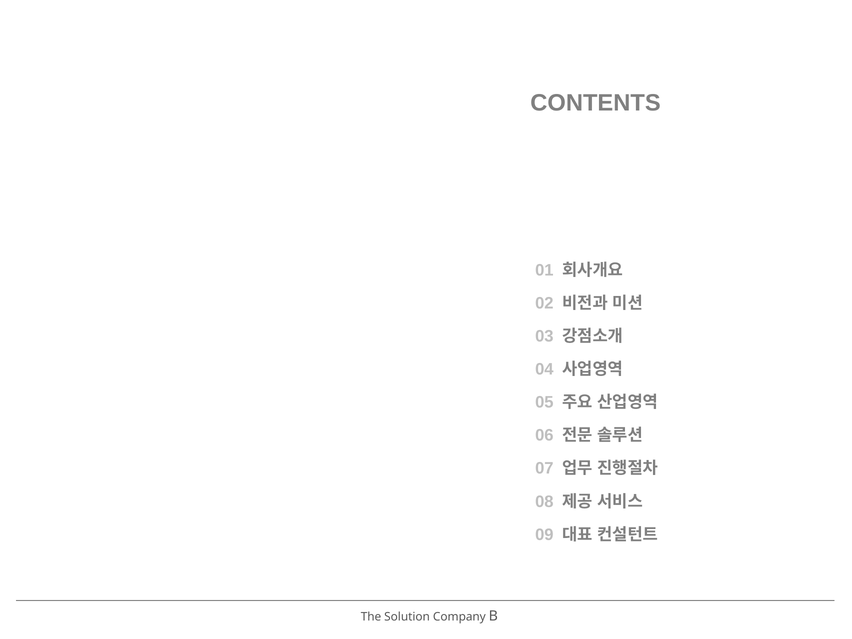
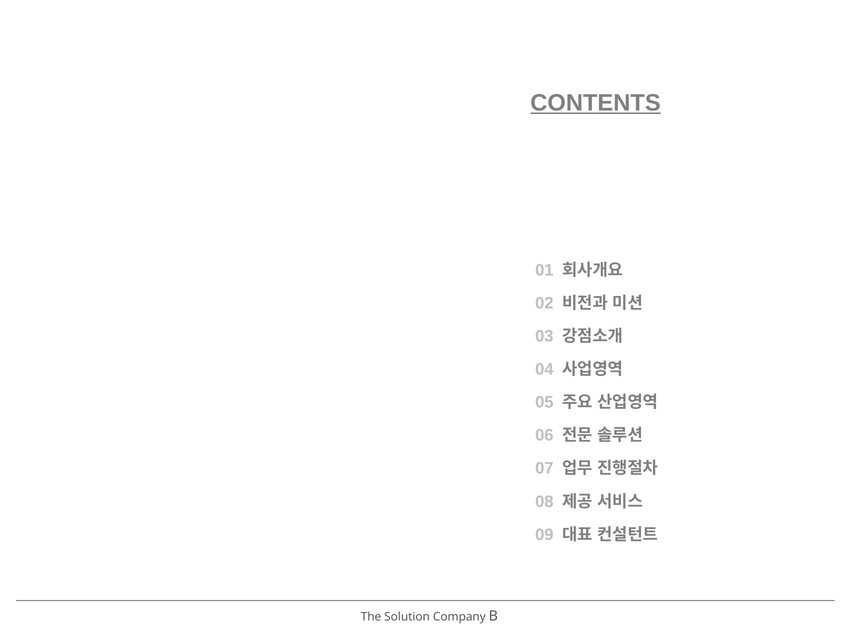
CONTENTS underline: none -> present (596, 103)
